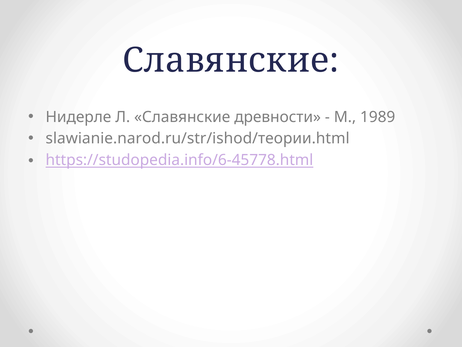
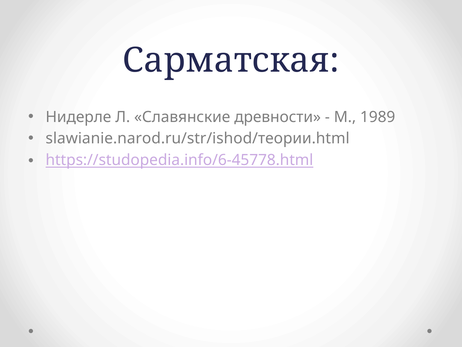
Славянские: Славянские -> Сарматская (231, 60)
